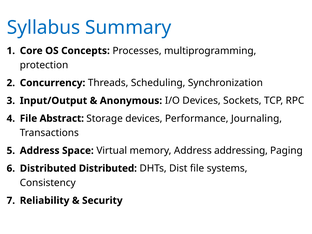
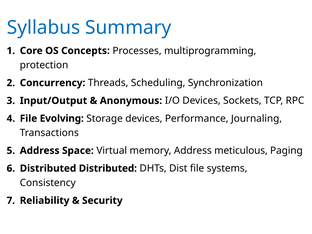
Abstract: Abstract -> Evolving (62, 118)
addressing: addressing -> meticulous (241, 151)
